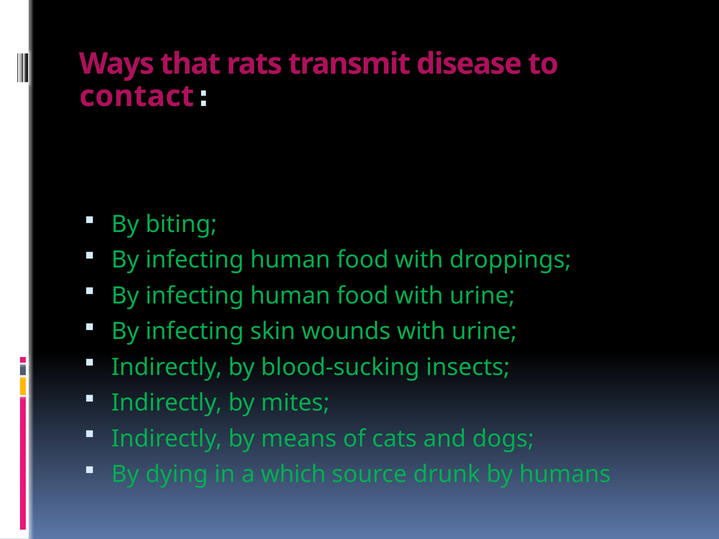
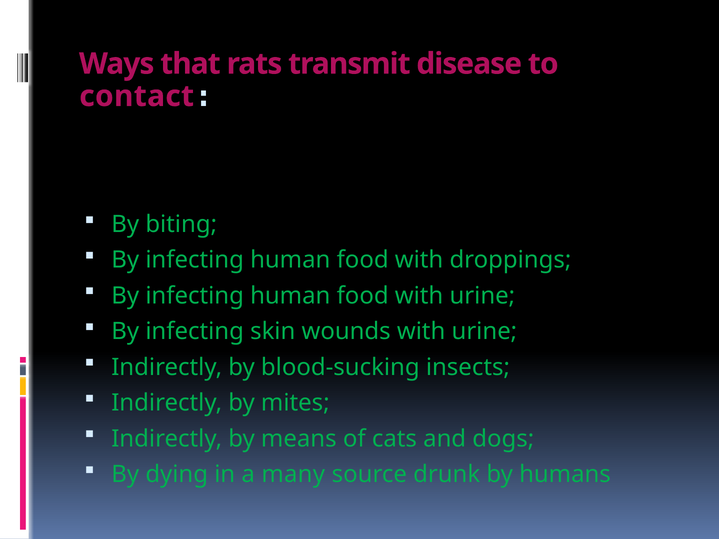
which: which -> many (293, 475)
